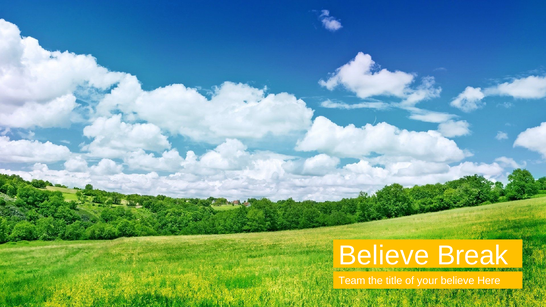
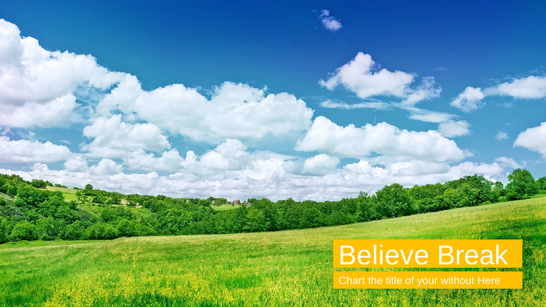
Team: Team -> Chart (352, 281)
your believe: believe -> without (458, 281)
